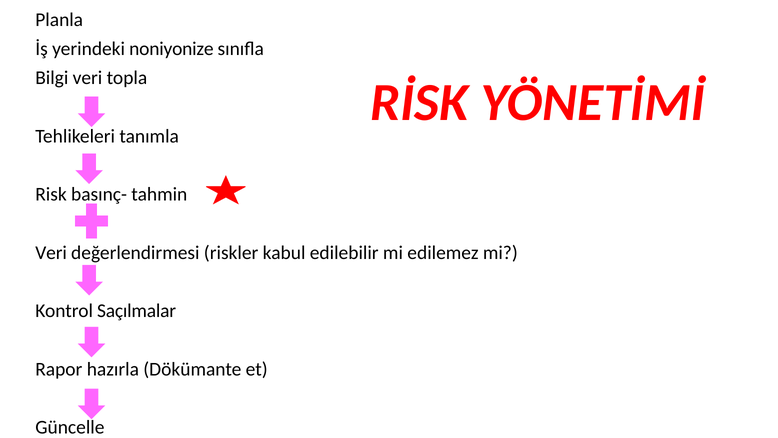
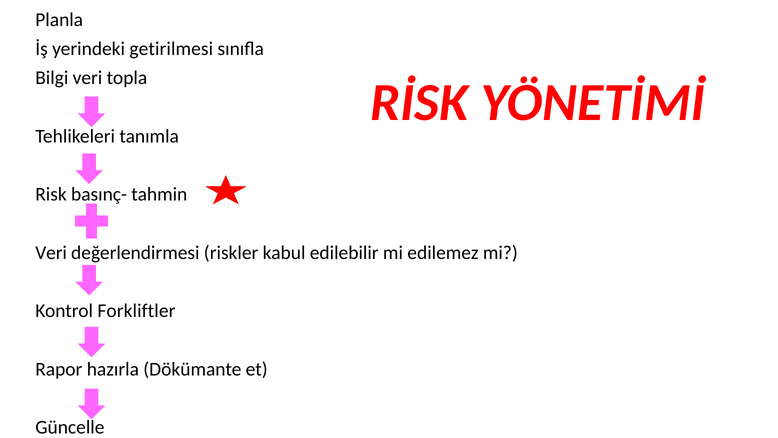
noniyonize: noniyonize -> getirilmesi (171, 49)
Saçılmalar: Saçılmalar -> Forkliftler (136, 311)
